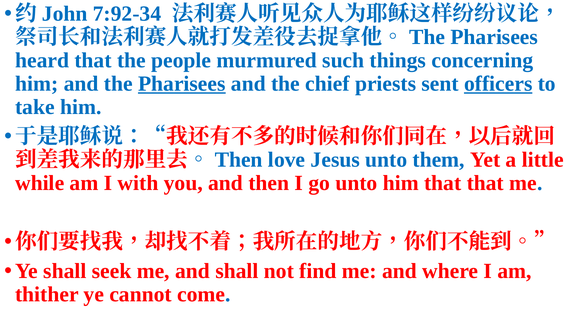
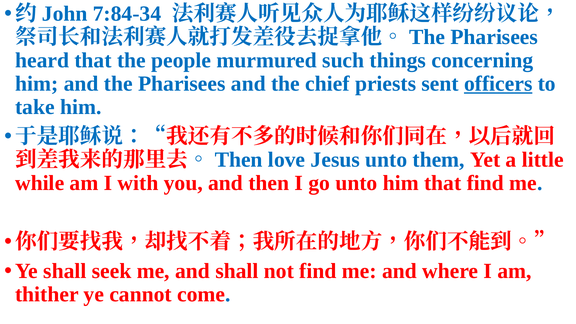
7:92-34: 7:92-34 -> 7:84-34 (127, 14)
Pharisees underline: present -> none (182, 84)
that that: that -> find (485, 183)
